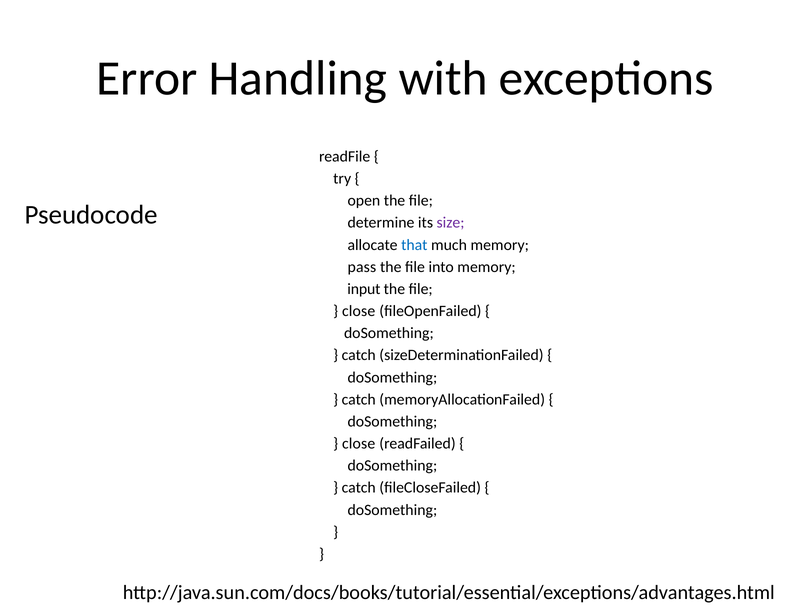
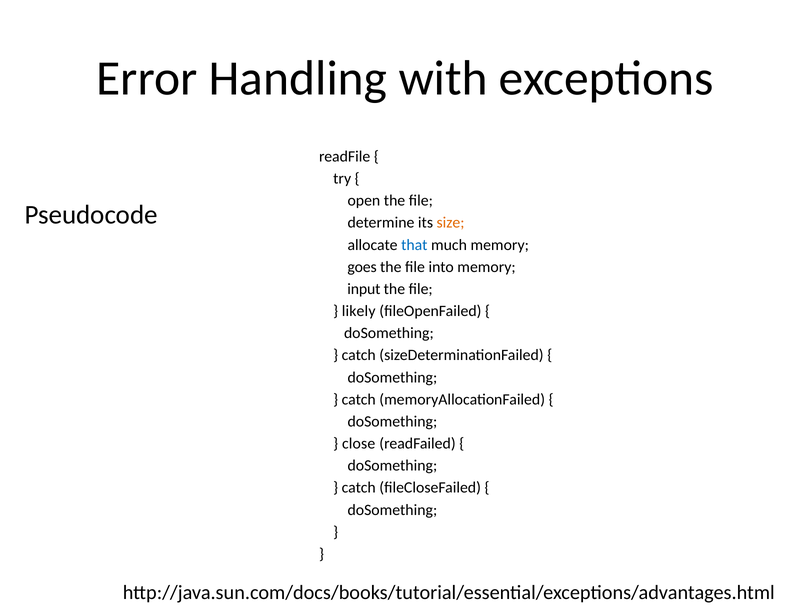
size colour: purple -> orange (451, 223)
pass: pass -> goes (362, 267)
close: close -> likely (359, 311)
